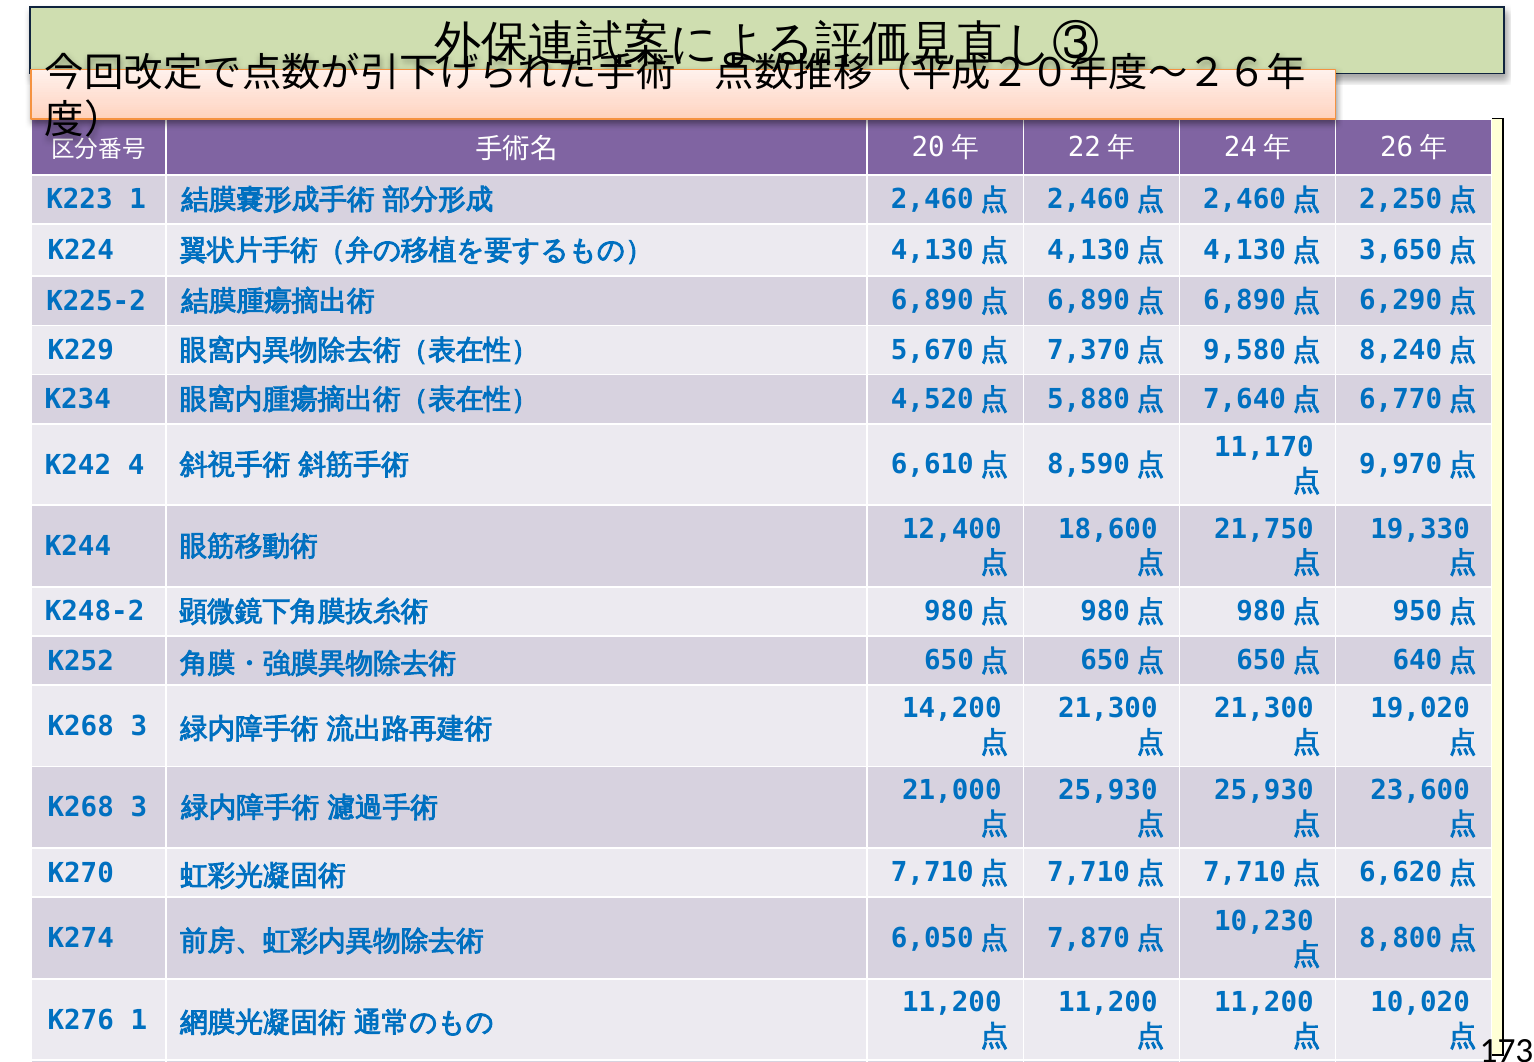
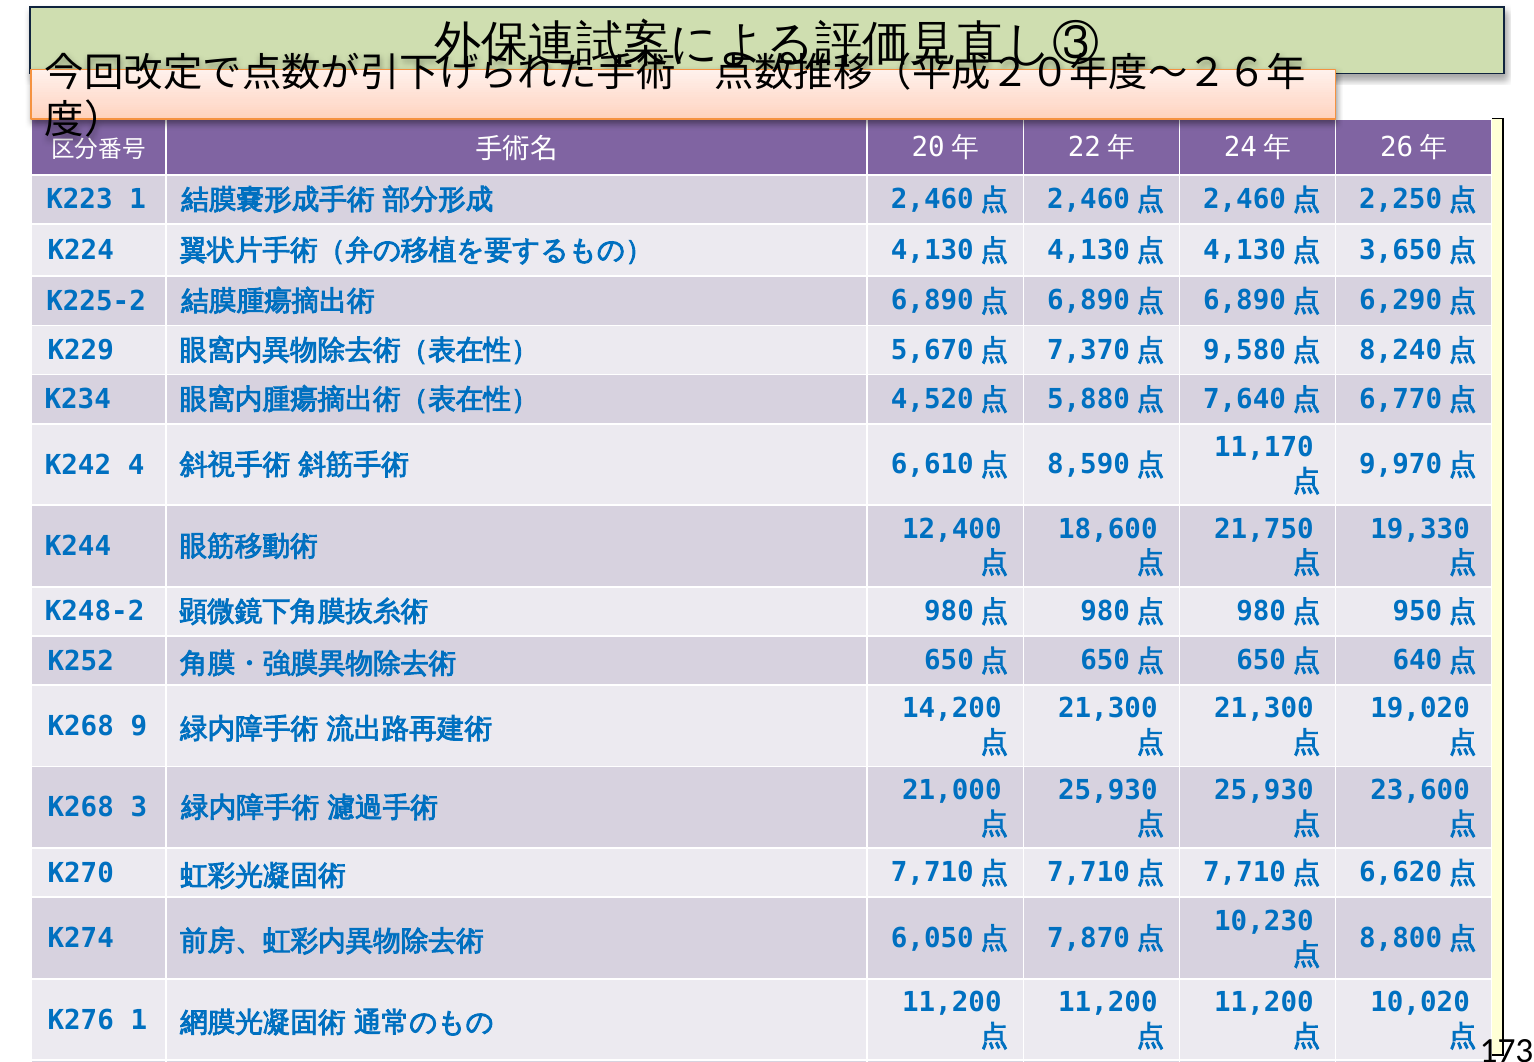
3: 3 -> 9 (139, 726)
